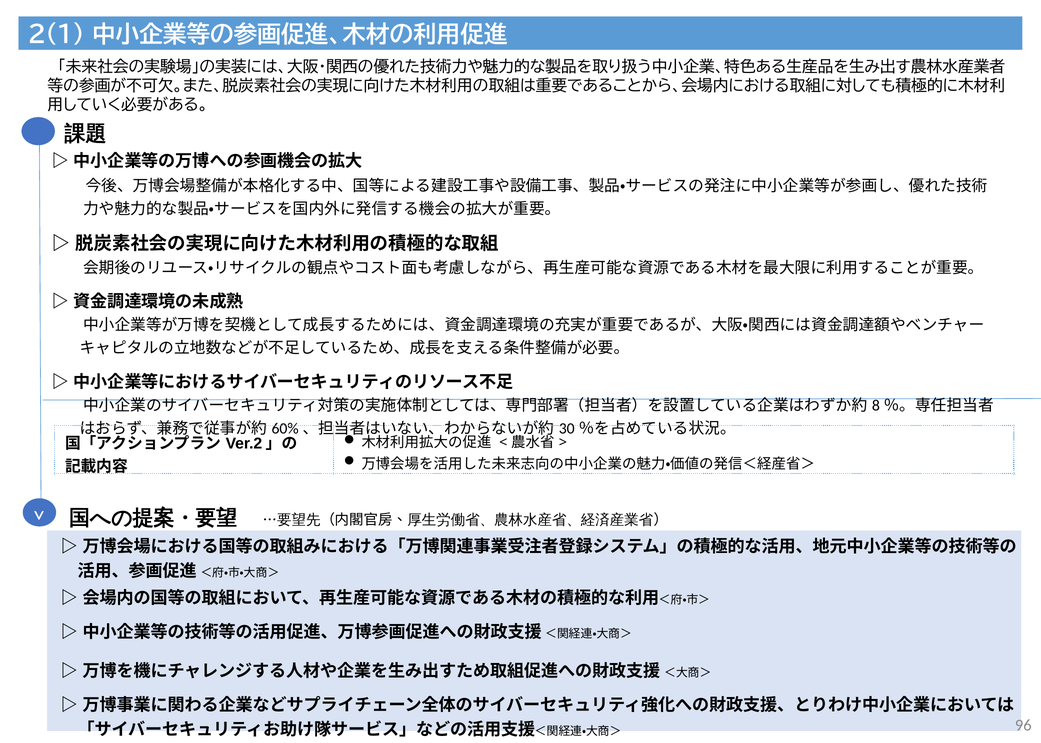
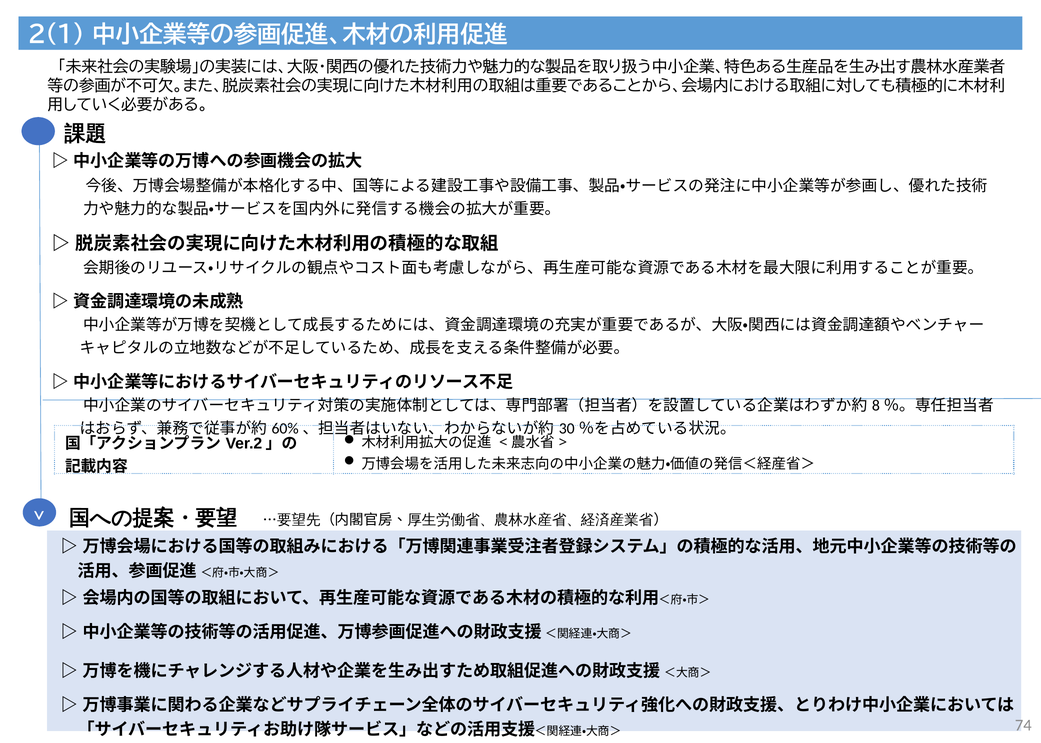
96: 96 -> 74 (1023, 726)
